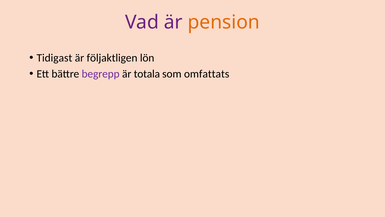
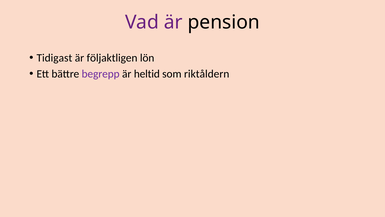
pension colour: orange -> black (224, 22)
totala: totala -> heltid (147, 74)
omfattats: omfattats -> riktåldern (207, 74)
